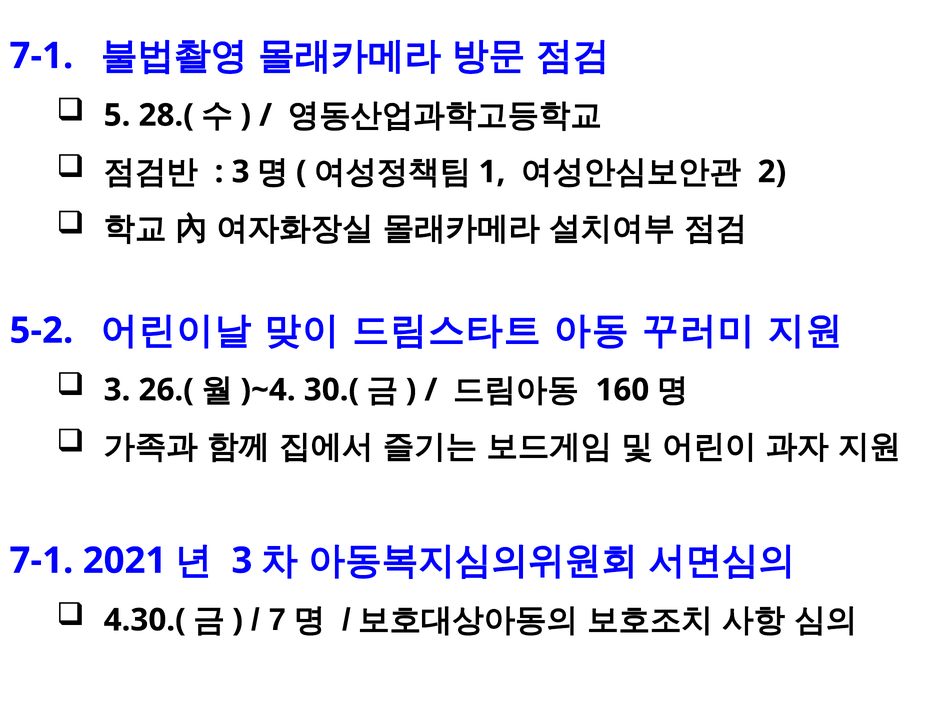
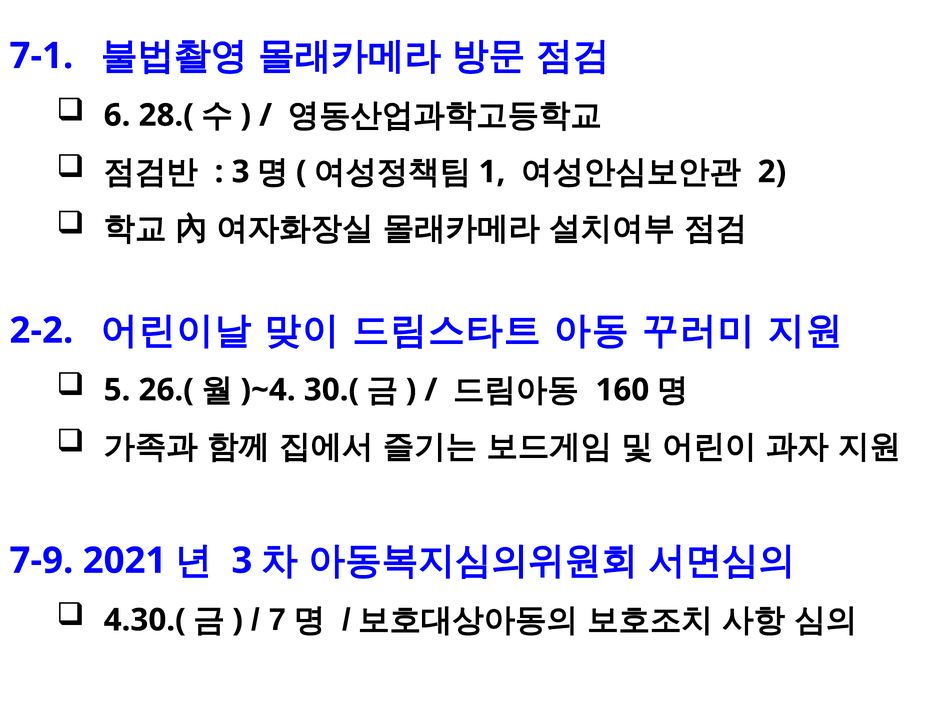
5: 5 -> 6 (117, 115)
5-2: 5-2 -> 2-2 (41, 330)
3: 3 -> 5 (117, 390)
7-1: 7-1 -> 7-9 (41, 560)
